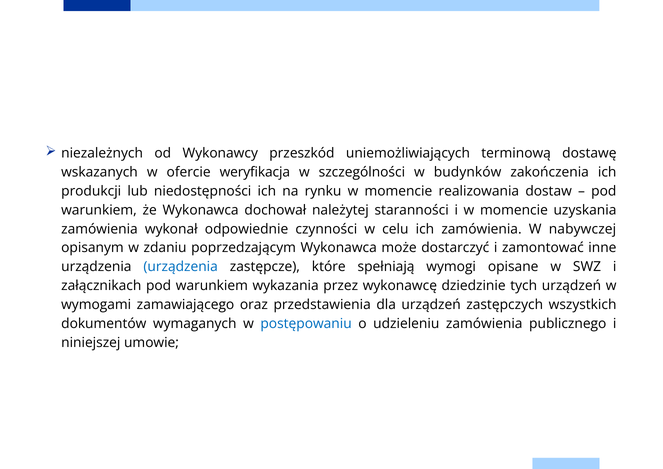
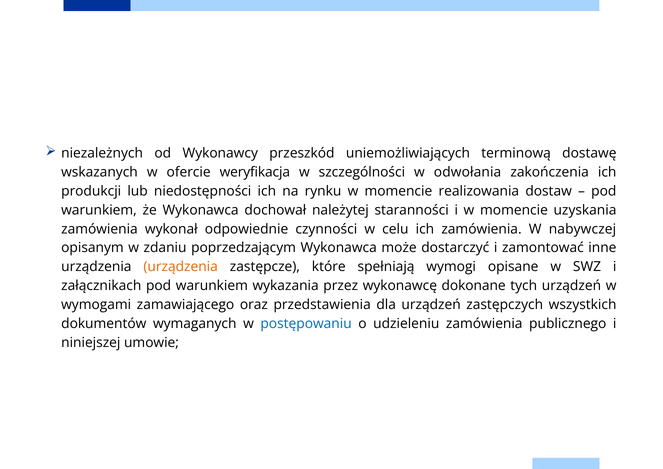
budynków: budynków -> odwołania (468, 172)
urządzenia colour: blue -> orange (181, 267)
dziedzinie: dziedzinie -> dokonane (474, 286)
